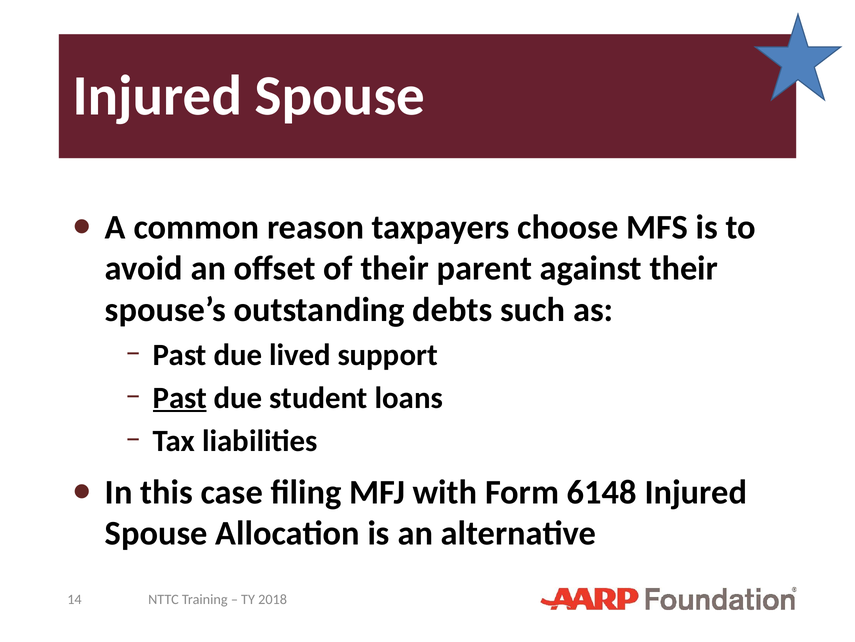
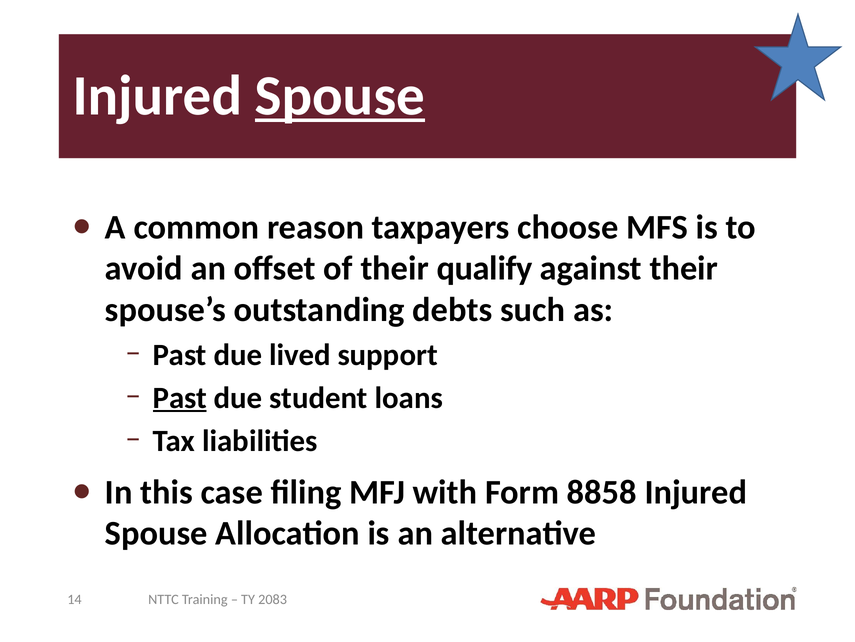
Spouse underline: none -> present (340, 96)
parent: parent -> qualify (485, 268)
6148: 6148 -> 8858 (602, 492)
2018: 2018 -> 2083 (273, 599)
